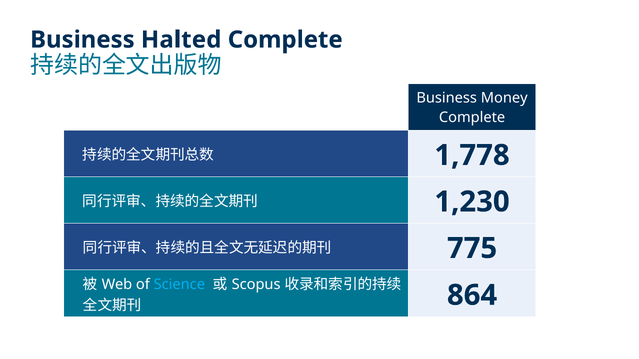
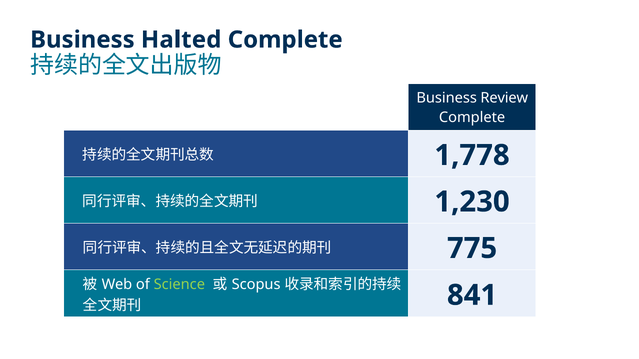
Money: Money -> Review (504, 98)
Science colour: light blue -> light green (179, 285)
864: 864 -> 841 (472, 296)
